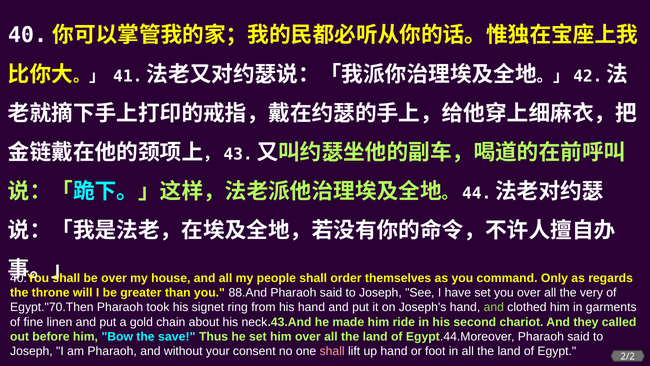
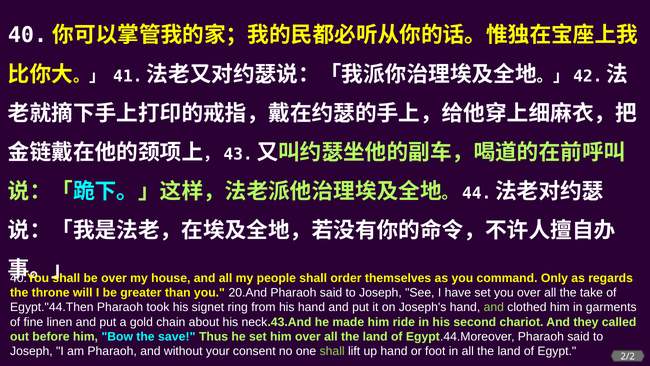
88.And: 88.And -> 20.And (248, 292)
very: very -> take (591, 292)
Egypt."70.Then: Egypt."70.Then -> Egypt."44.Then (52, 307)
shall colour: pink -> light green (332, 351)
